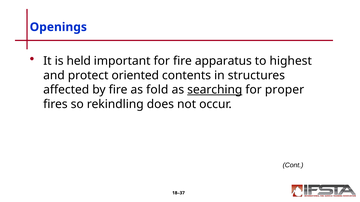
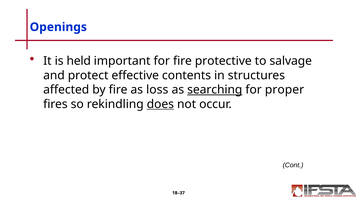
apparatus: apparatus -> protective (223, 61)
highest: highest -> salvage (291, 61)
oriented: oriented -> effective (135, 76)
fold: fold -> loss (157, 90)
does underline: none -> present (160, 104)
